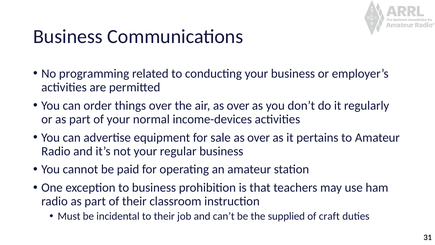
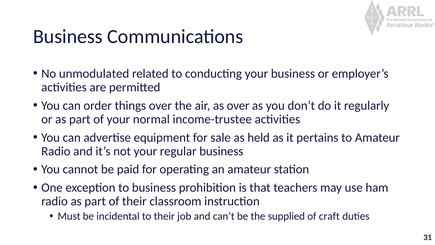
programming: programming -> unmodulated (94, 74)
income-devices: income-devices -> income-trustee (212, 119)
sale as over: over -> held (259, 137)
